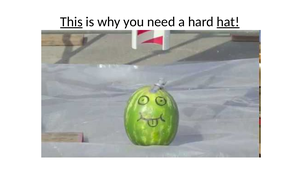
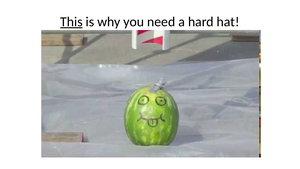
hat underline: present -> none (228, 22)
